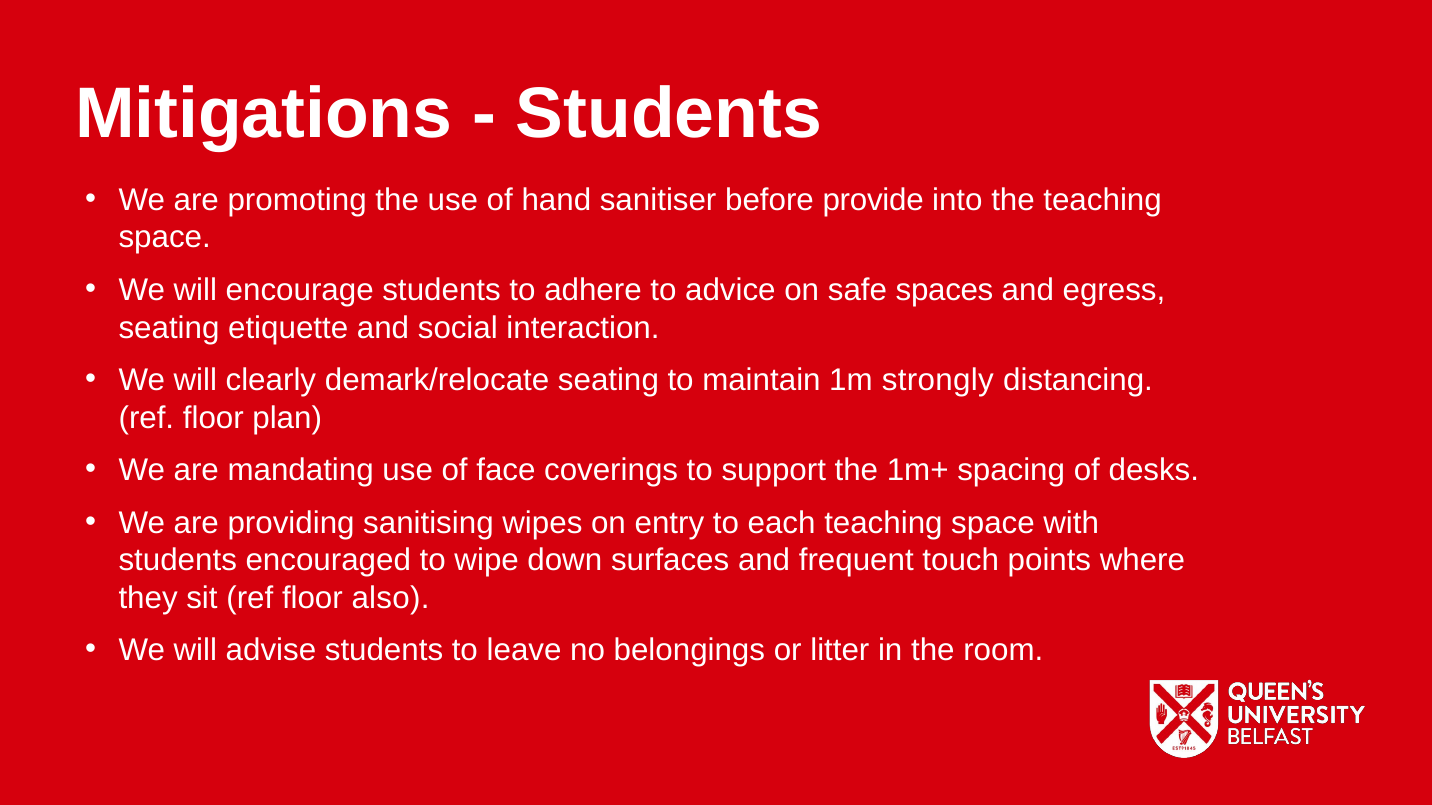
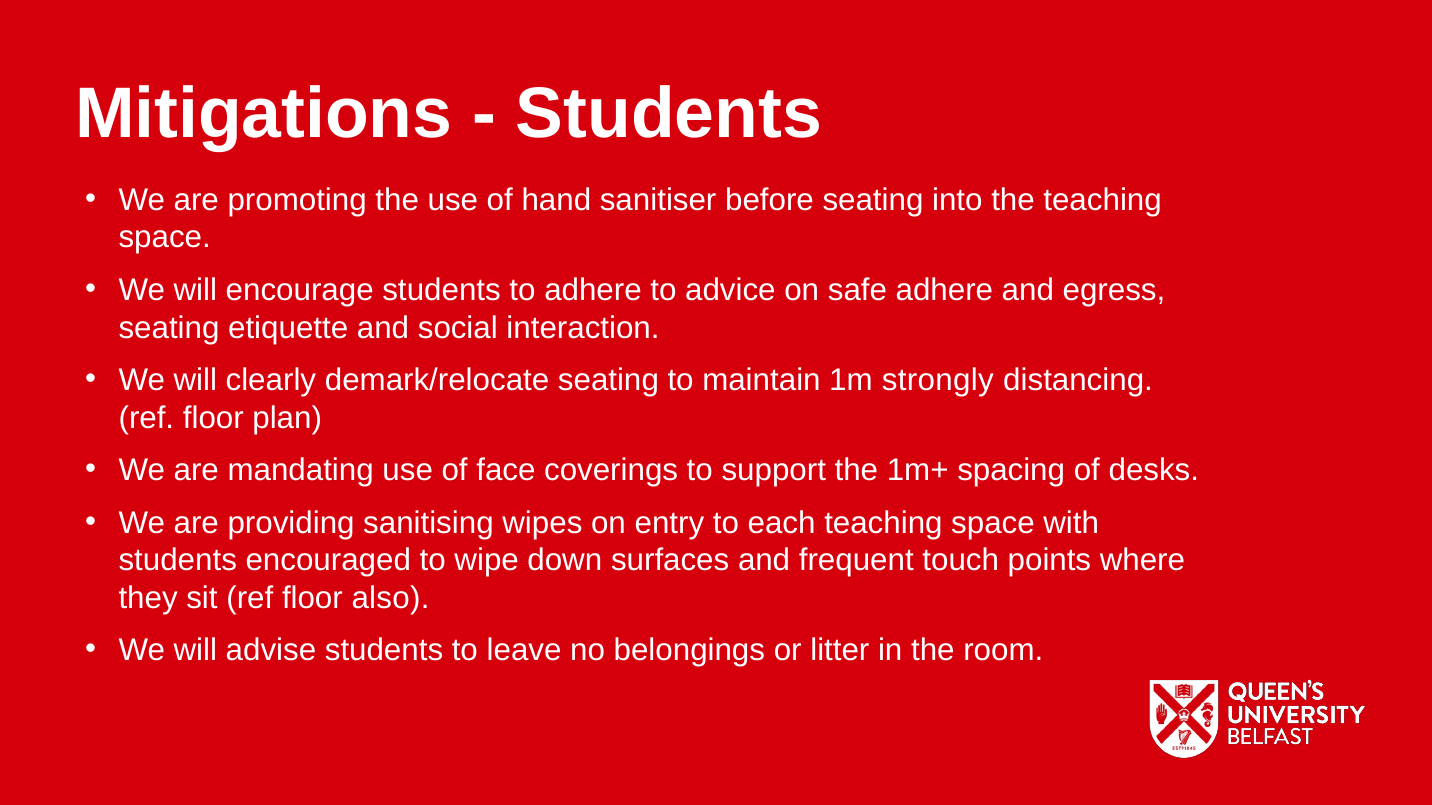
before provide: provide -> seating (873, 200)
safe spaces: spaces -> adhere (944, 290)
